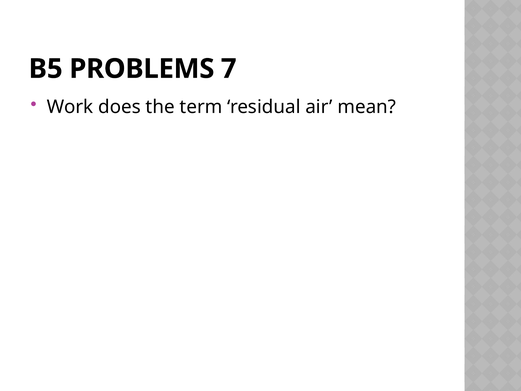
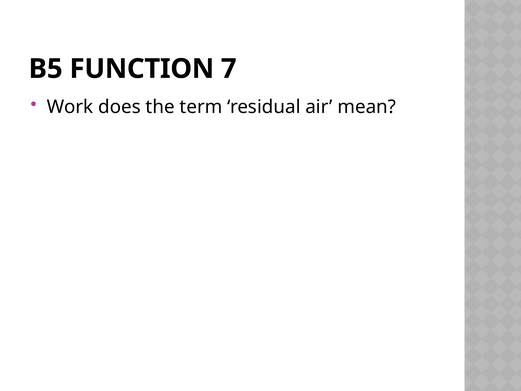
PROBLEMS: PROBLEMS -> FUNCTION (142, 69)
